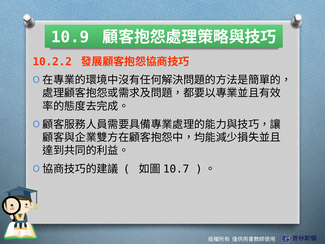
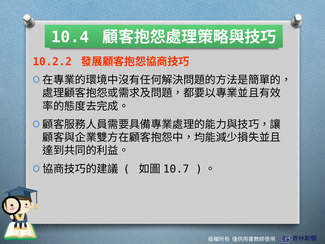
10.9: 10.9 -> 10.4 (70, 37)
